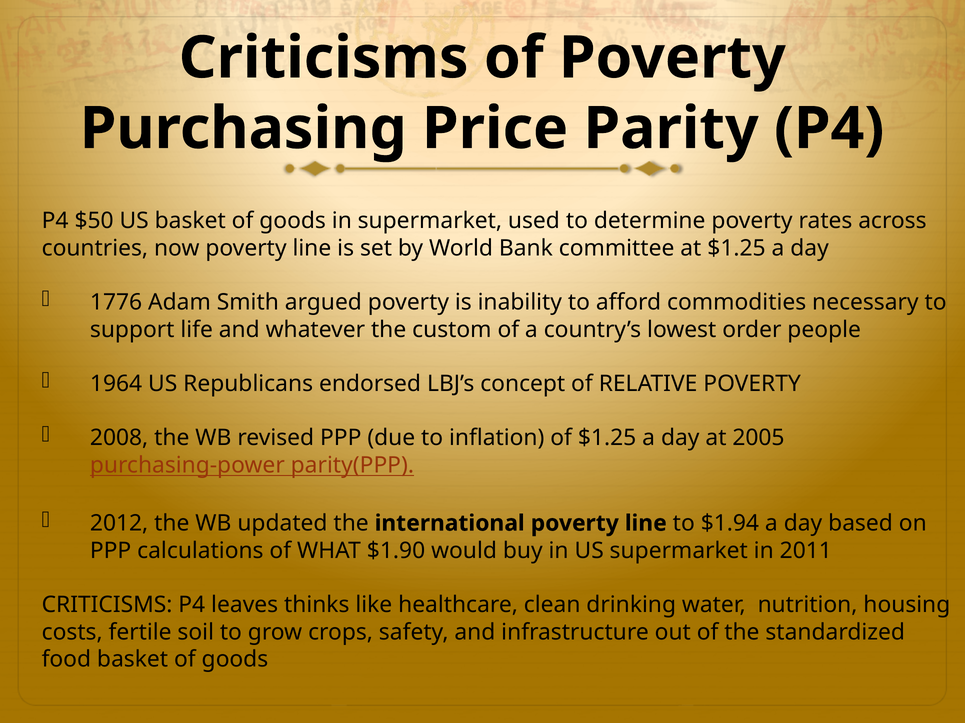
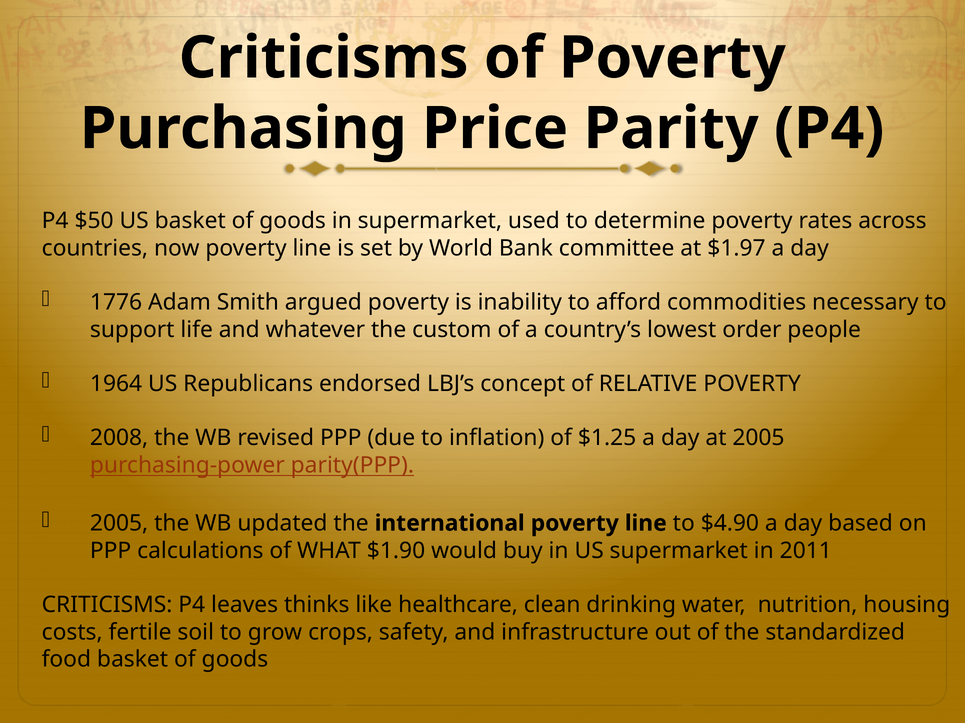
at $1.25: $1.25 -> $1.97 (736, 249)
2012: 2012 -> 2005 (119, 524)
$1.94: $1.94 -> $4.90 (730, 524)
